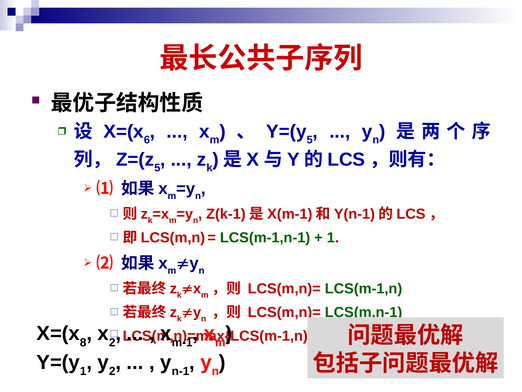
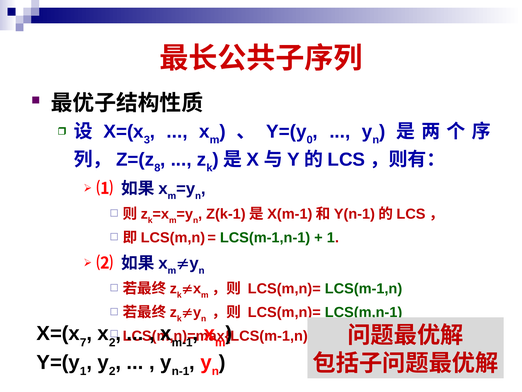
6: 6 -> 3 (147, 140)
5: 5 -> 0 (310, 140)
5: 5 -> 8 (157, 168)
8: 8 -> 7 (83, 342)
